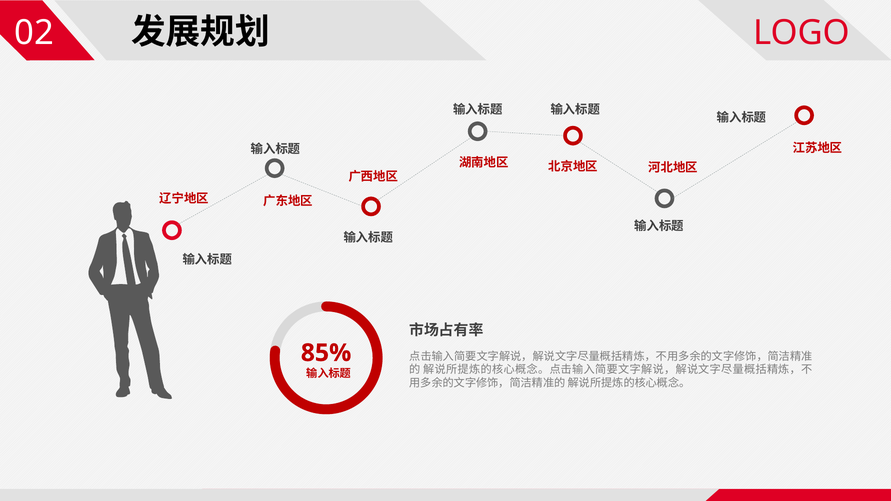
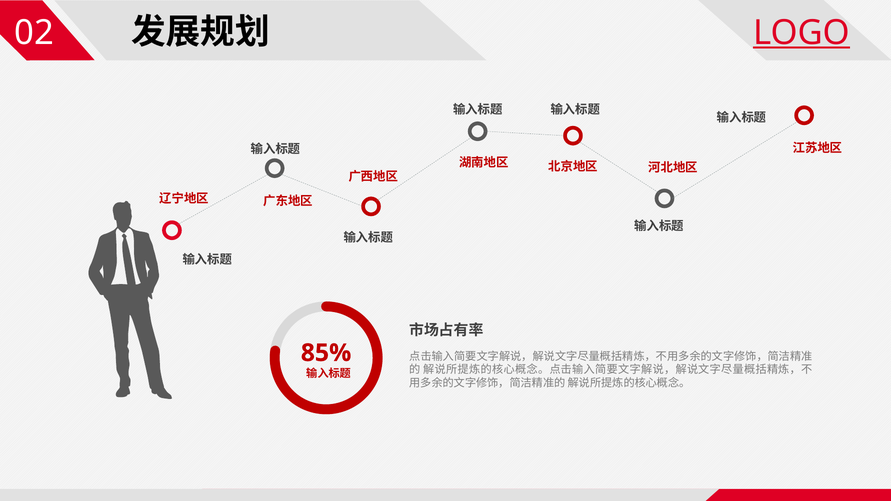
LOGO underline: none -> present (801, 33)
